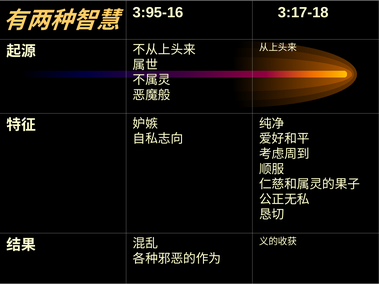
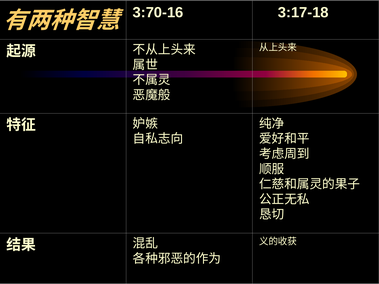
3:95-16: 3:95-16 -> 3:70-16 (158, 12)
